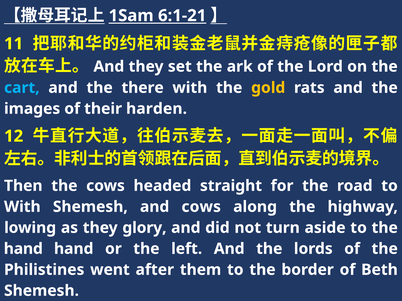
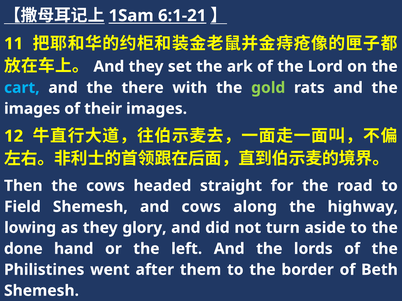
gold colour: yellow -> light green (268, 88)
their harden: harden -> images (157, 109)
With: With -> Field (22, 207)
hand: hand -> done (23, 249)
